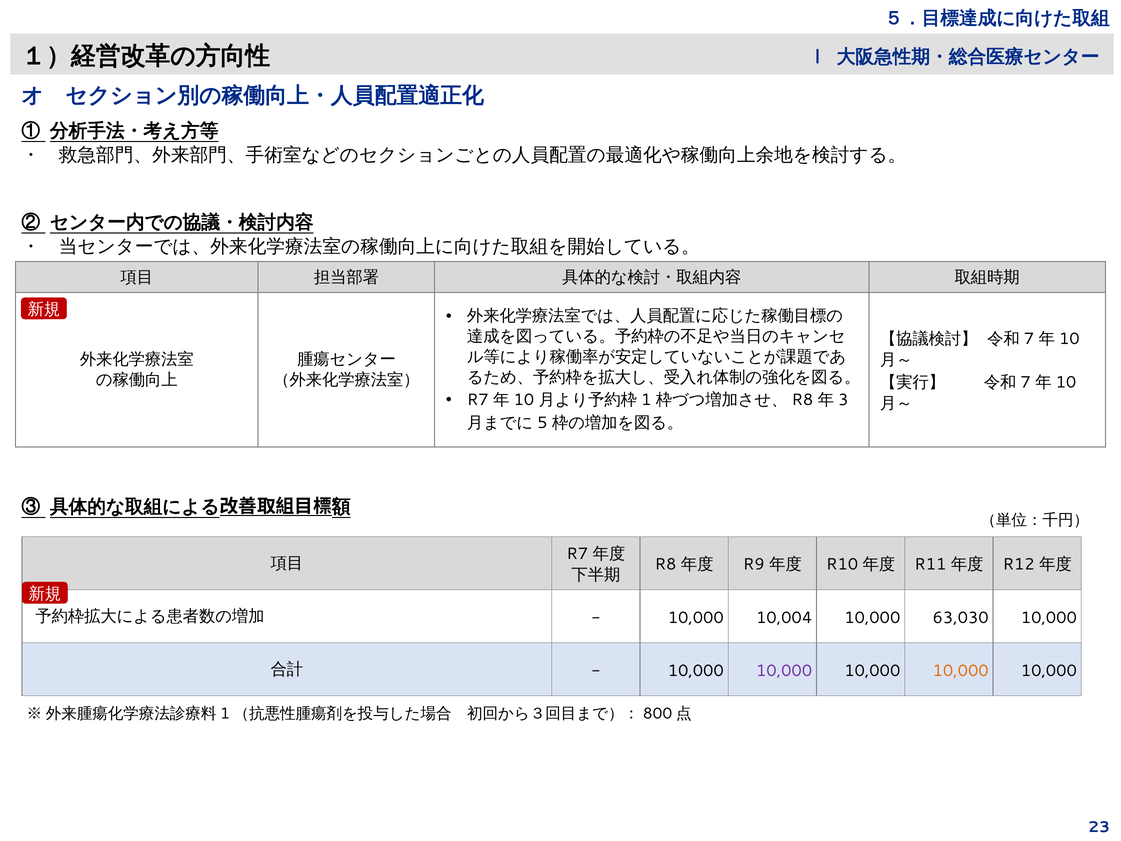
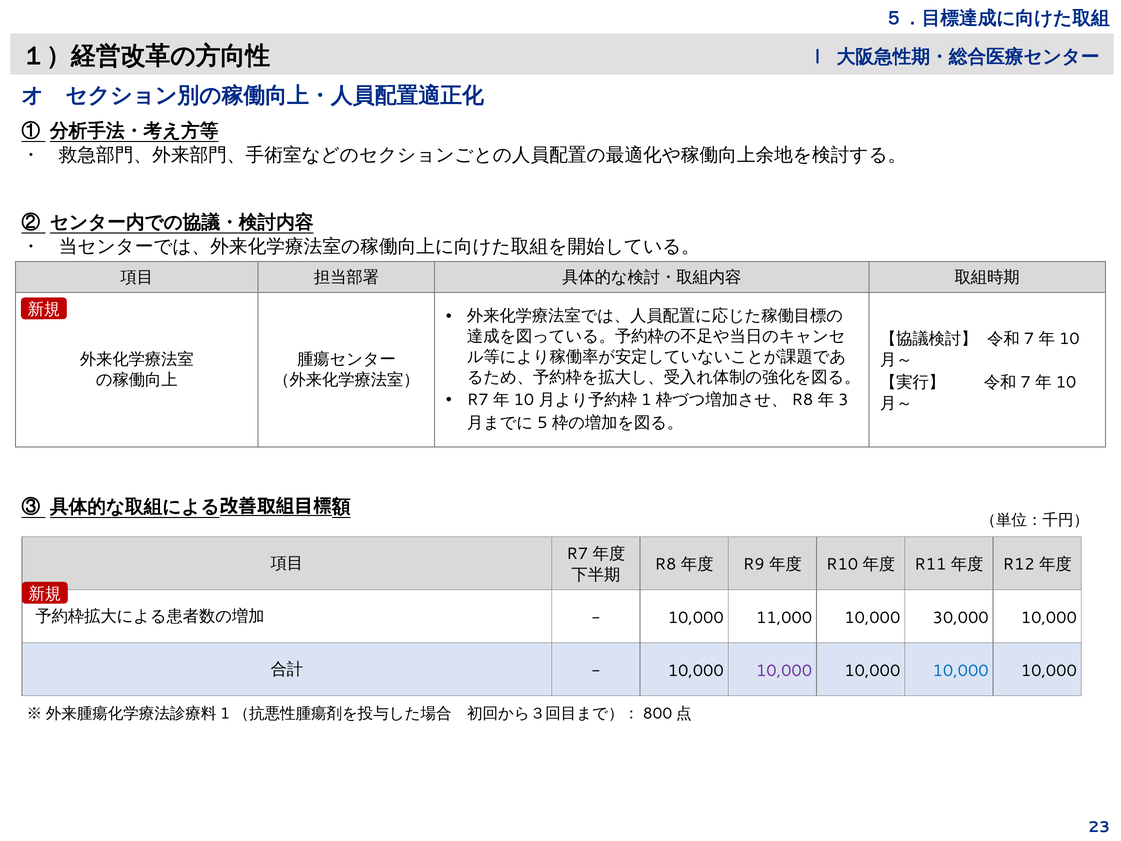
10,004: 10,004 -> 11,000 (784, 618)
63,030: 63,030 -> 30,000 (961, 618)
10,000 colour: orange -> blue (961, 670)
